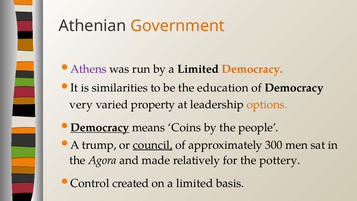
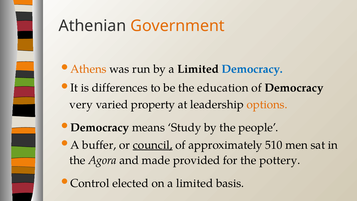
Athens colour: purple -> orange (88, 69)
Democracy colour: orange -> blue (252, 69)
similarities: similarities -> differences (120, 88)
Democracy underline: present -> none (100, 127)
Coins: Coins -> Study (185, 127)
trump: trump -> buffer (99, 145)
300: 300 -> 510 (274, 145)
relatively: relatively -> provided (197, 160)
created: created -> elected (130, 183)
